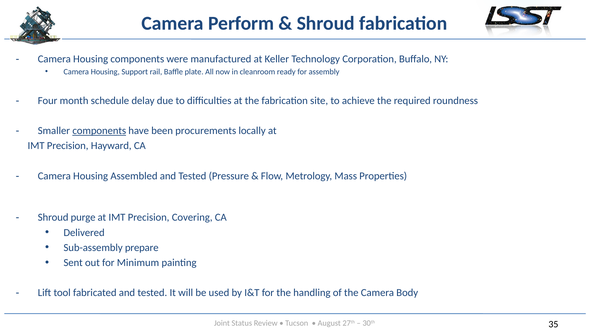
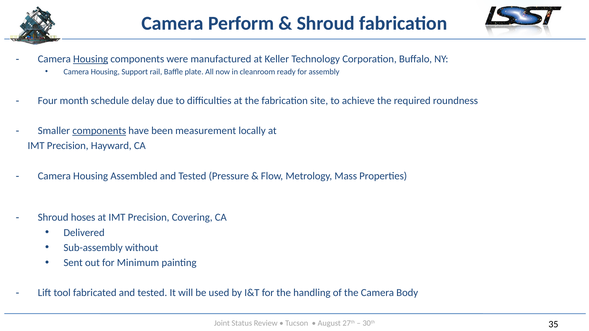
Housing underline: none -> present (91, 59)
procurements: procurements -> measurement (206, 131)
purge: purge -> hoses (83, 218)
prepare: prepare -> without (142, 248)
